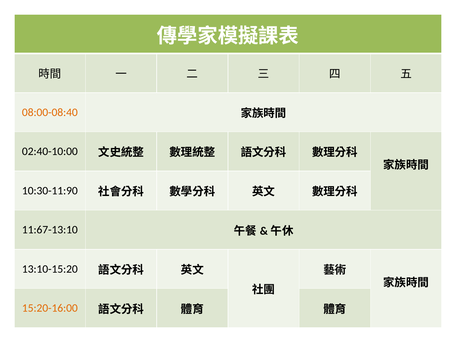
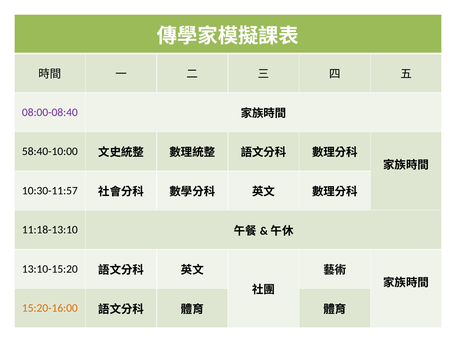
08:00-08:40 colour: orange -> purple (50, 112)
02:40-10:00: 02:40-10:00 -> 58:40-10:00 (50, 151)
10:30-11:90: 10:30-11:90 -> 10:30-11:57 (50, 191)
11:67-13:10: 11:67-13:10 -> 11:18-13:10 (50, 230)
